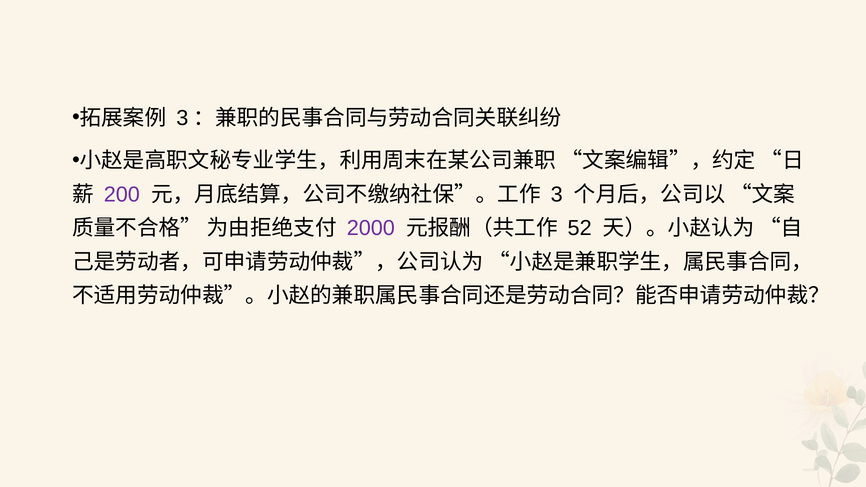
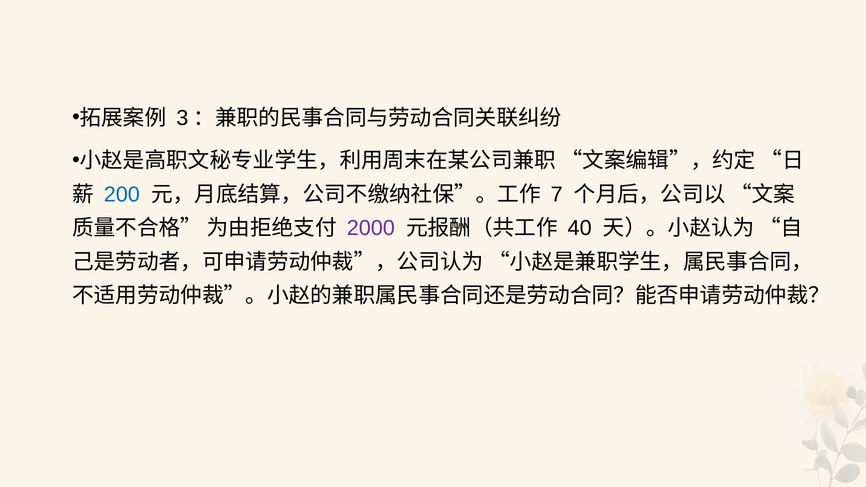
200 colour: purple -> blue (122, 195)
3: 3 -> 7 (557, 195)
52: 52 -> 40 (580, 228)
